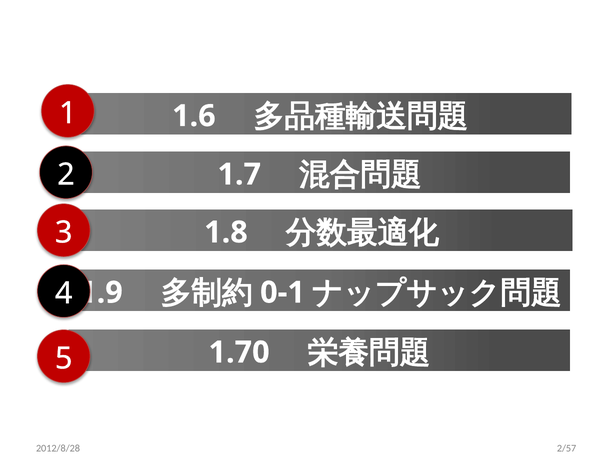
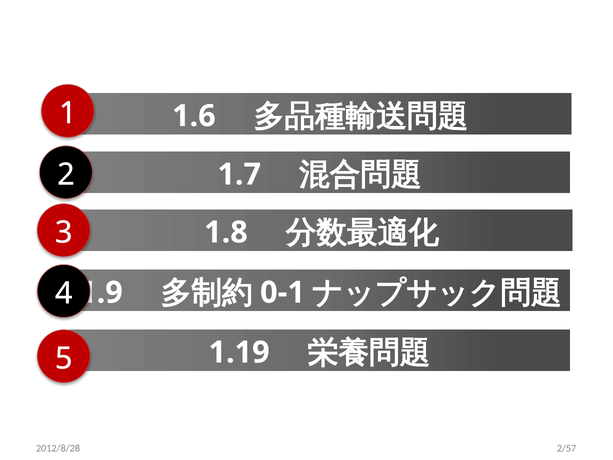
1.70: 1.70 -> 1.19 (239, 352)
